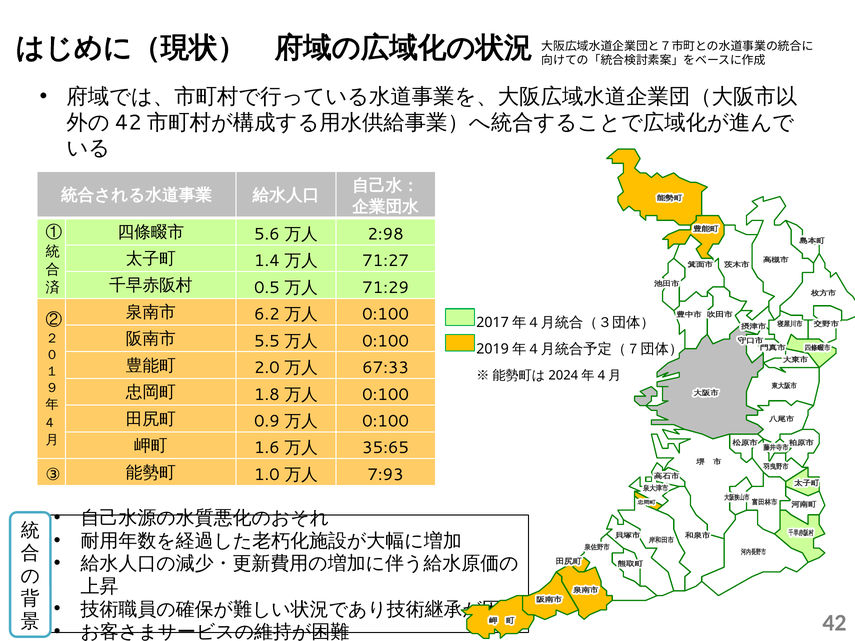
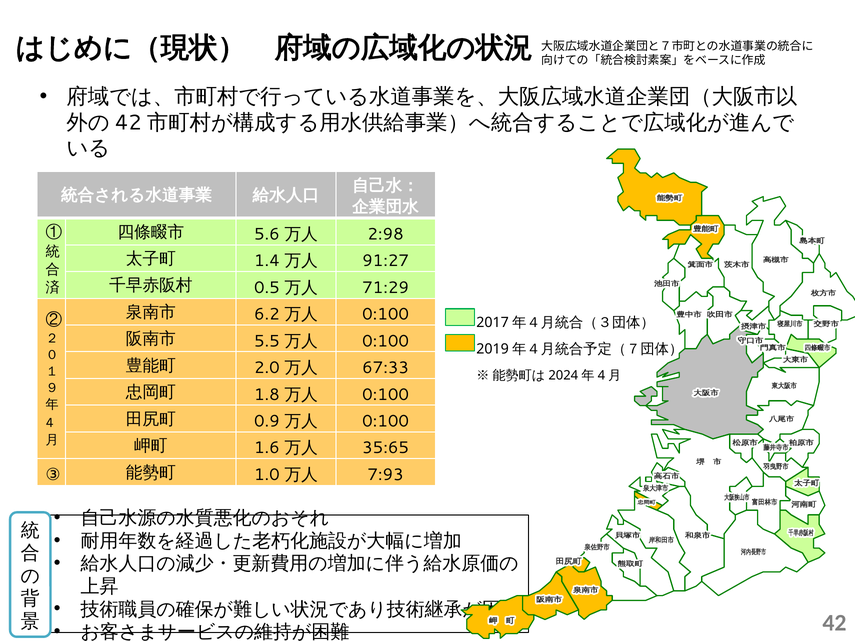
71:27: 71:27 -> 91:27 (386, 261)
